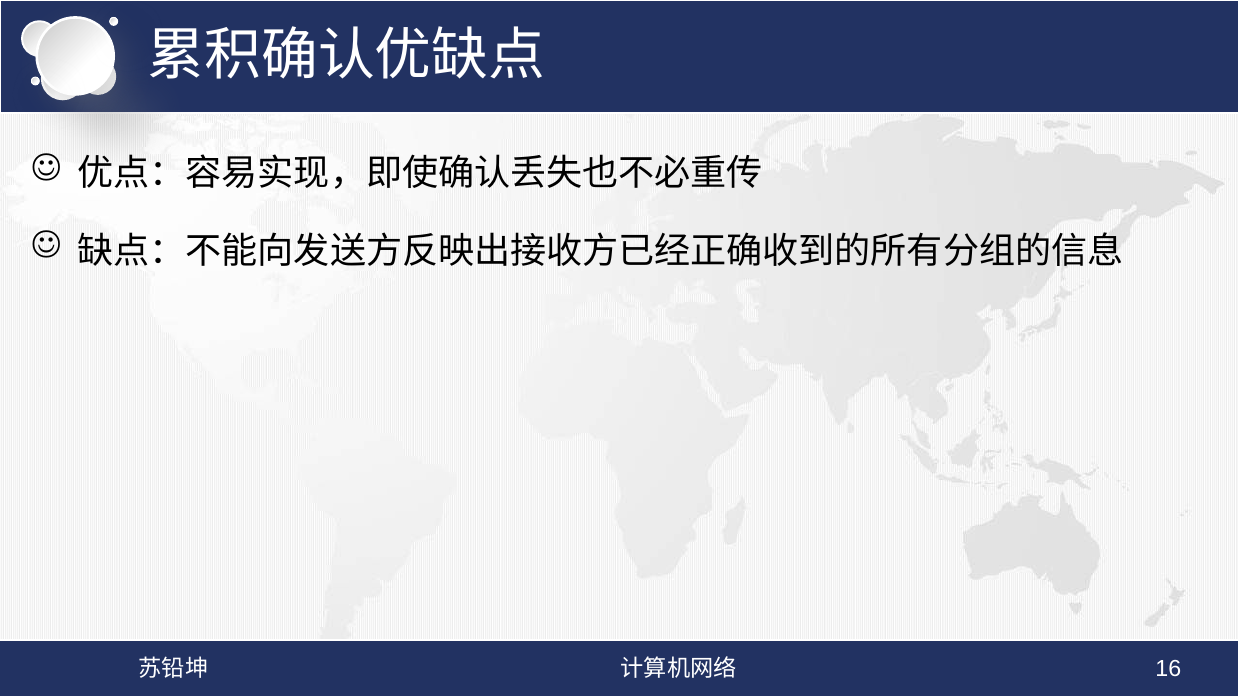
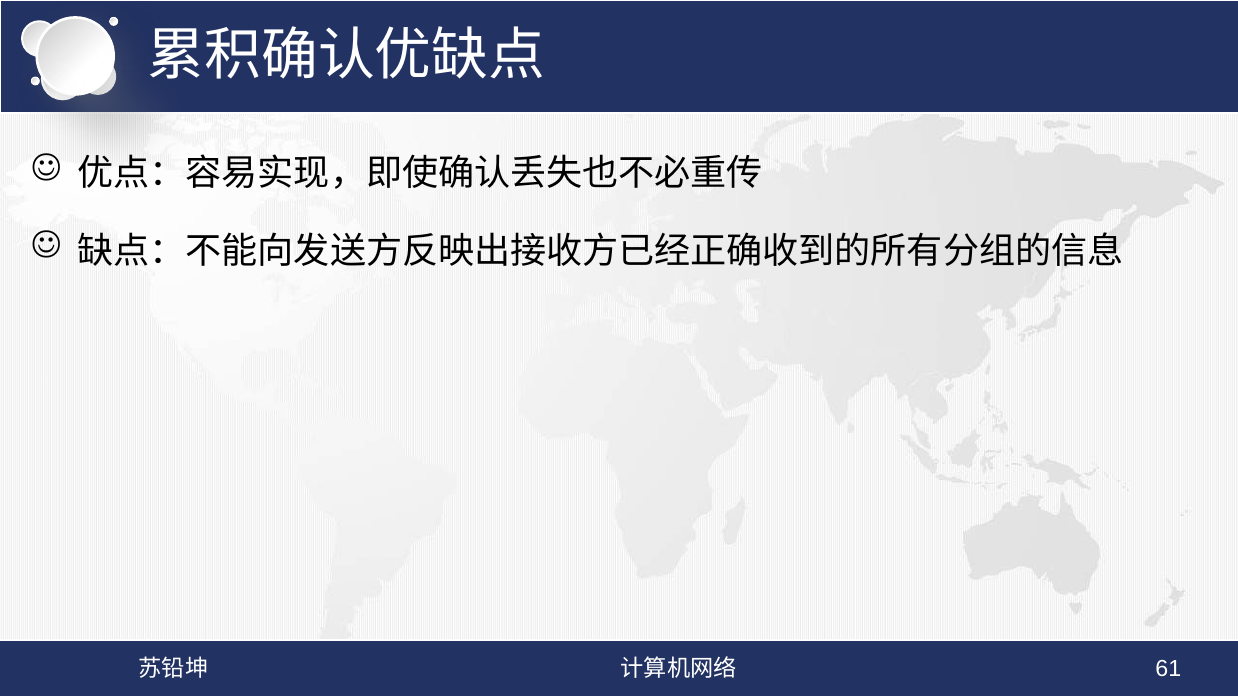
16: 16 -> 61 (1168, 669)
